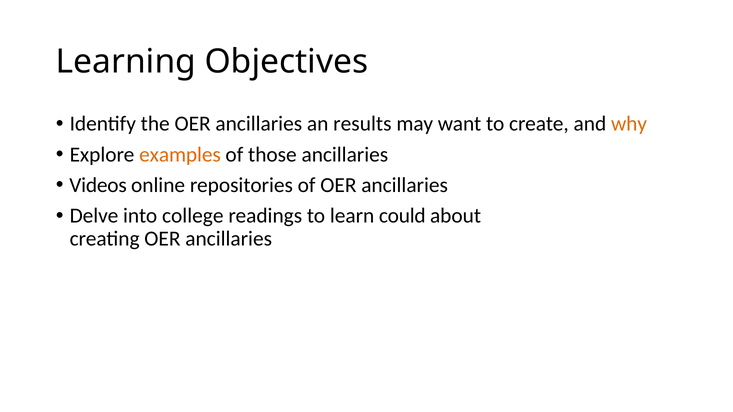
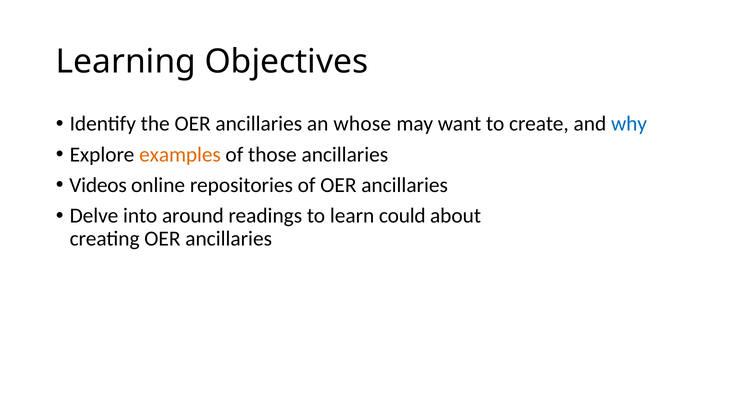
results: results -> whose (362, 124)
why colour: orange -> blue (629, 124)
college: college -> around (193, 216)
